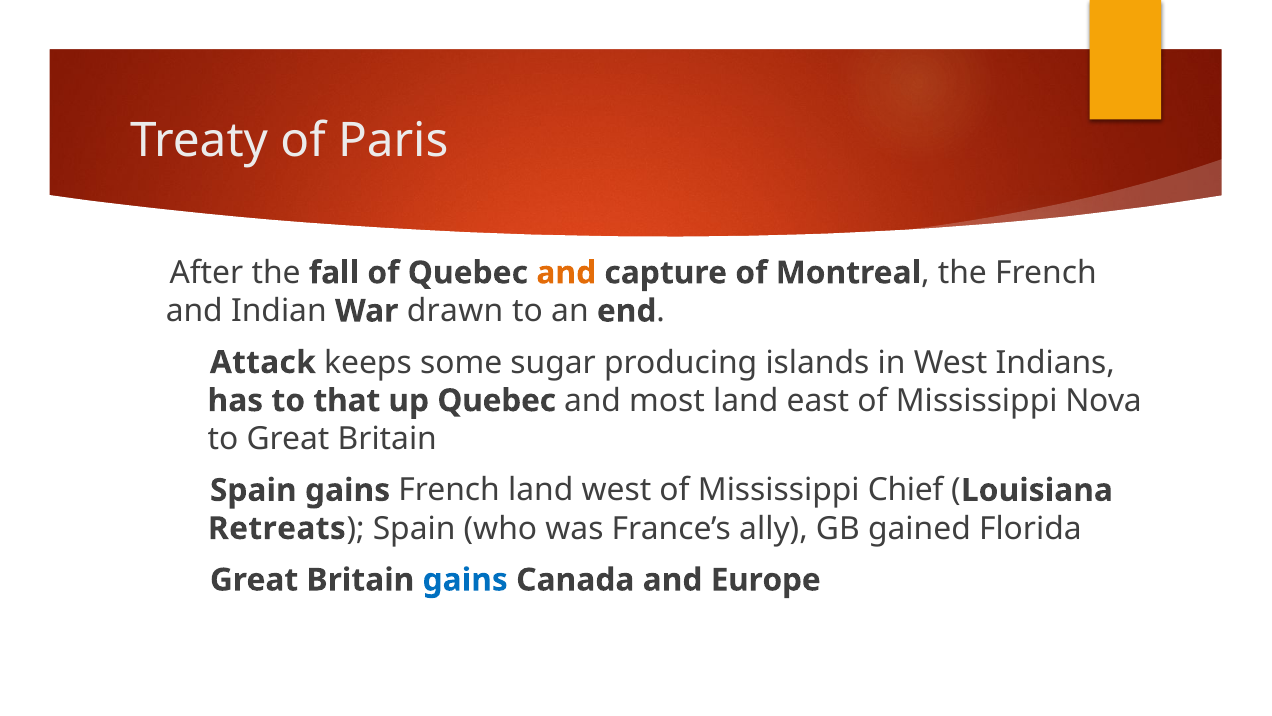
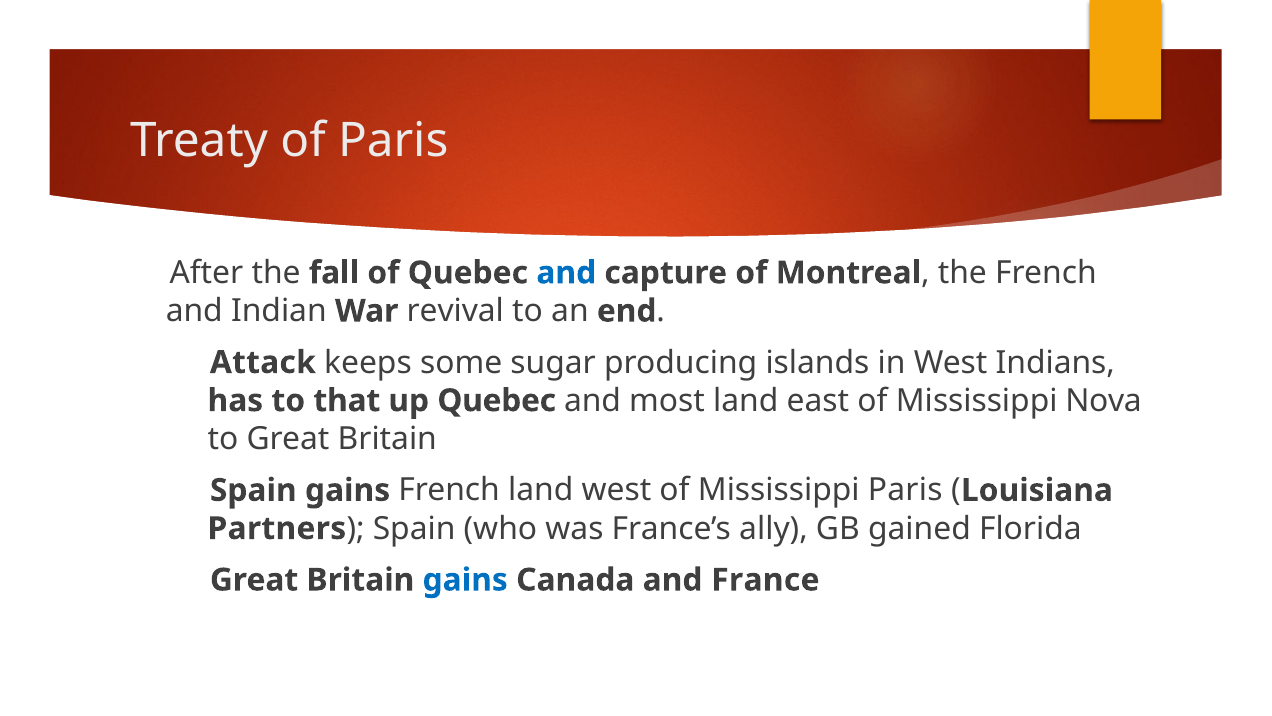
and colour: orange -> blue (566, 273)
drawn: drawn -> revival (455, 311)
Mississippi Chief: Chief -> Paris (905, 490)
Retreats: Retreats -> Partners (277, 528)
Europe: Europe -> France (765, 580)
